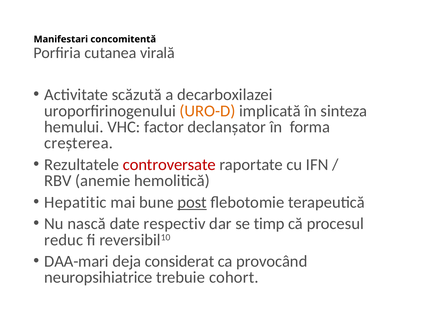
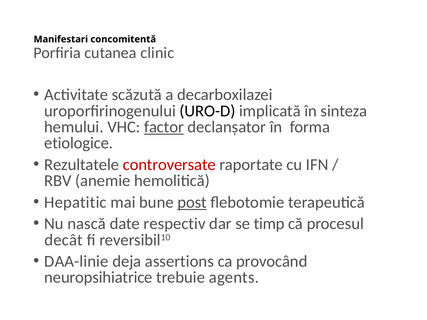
virală: virală -> clinic (157, 53)
URO-D colour: orange -> black (208, 111)
factor underline: none -> present (164, 127)
creșterea: creșterea -> etiologice (79, 143)
reduc: reduc -> decât (64, 240)
DAA-mari: DAA-mari -> DAA-linie (76, 262)
considerat: considerat -> assertions (179, 262)
cohort: cohort -> agents (234, 278)
